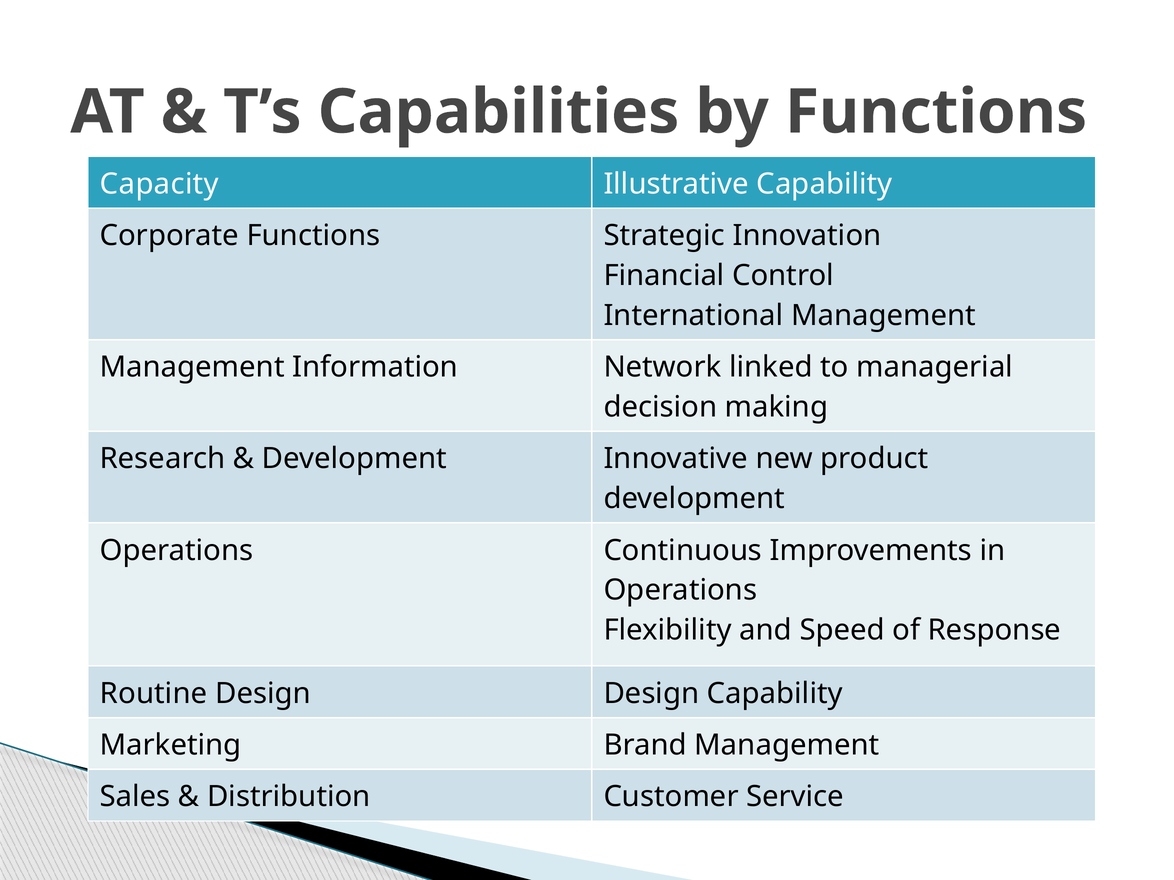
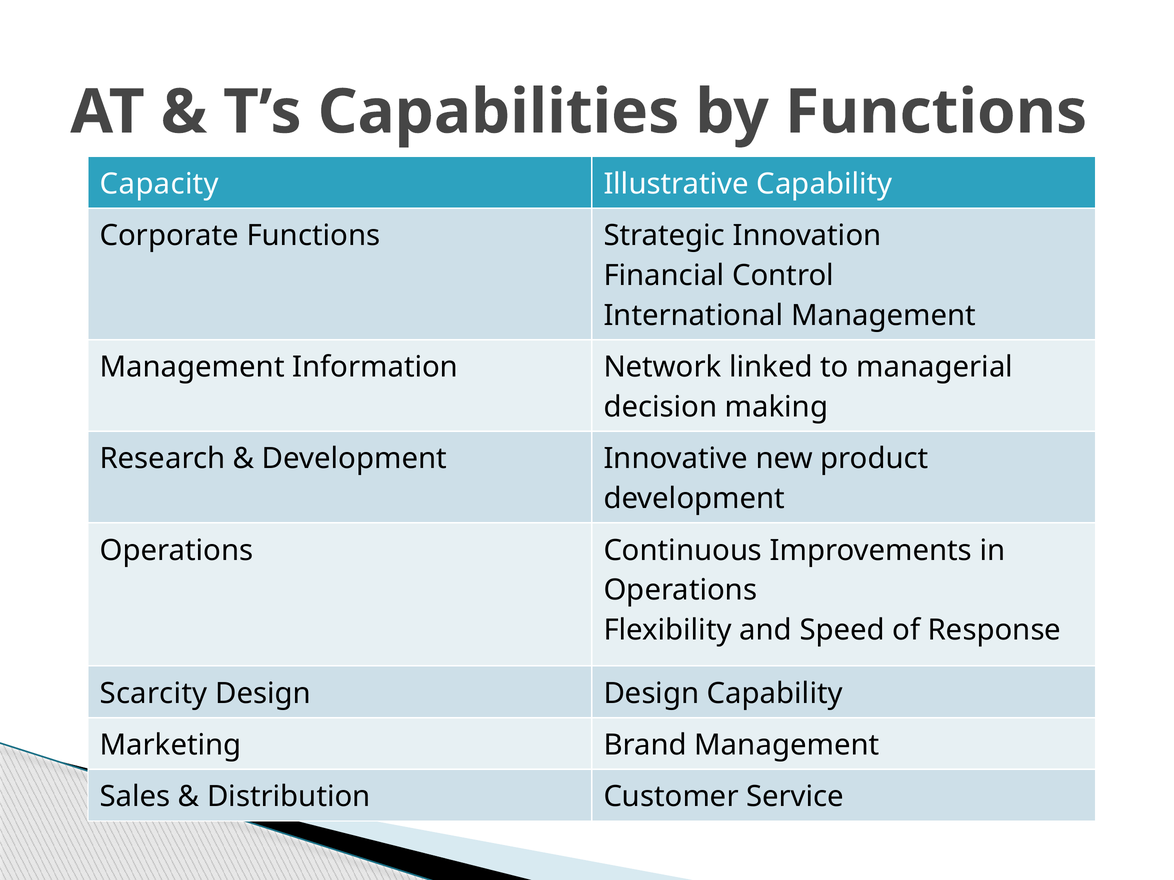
Routine: Routine -> Scarcity (154, 694)
